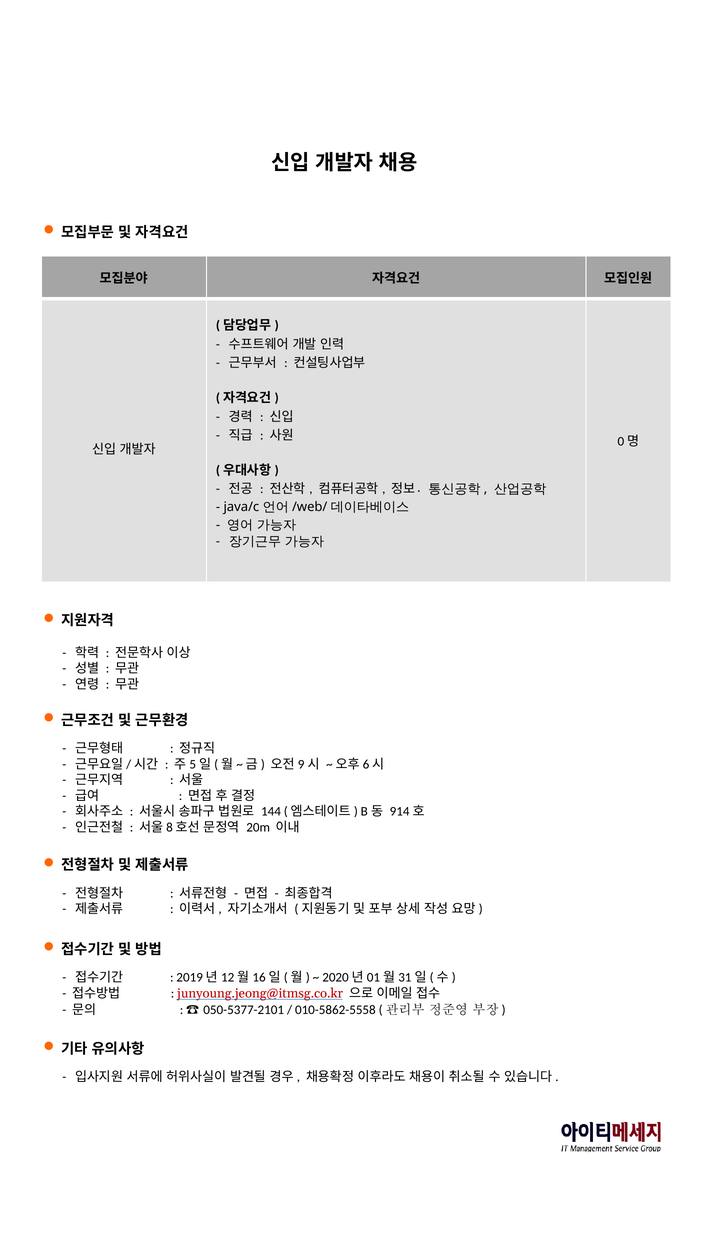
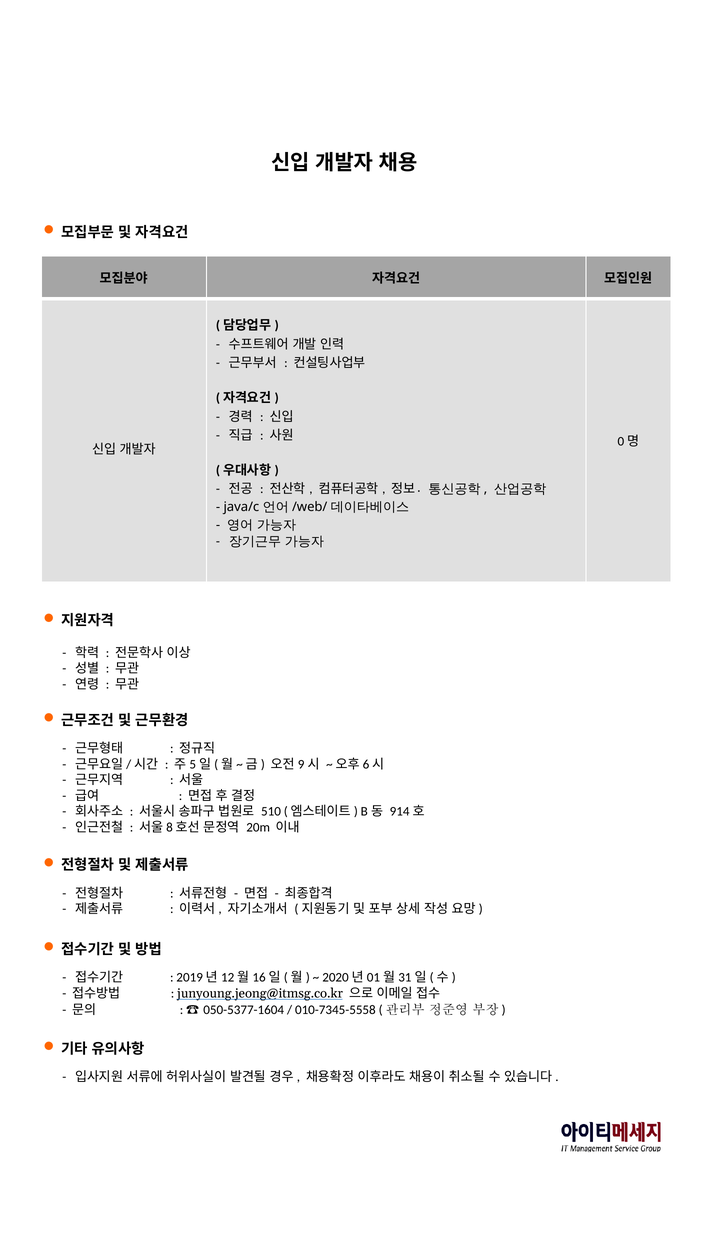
144: 144 -> 510 (271, 811)
junyoung.jeong@itmsg.co.kr colour: red -> black (260, 993)
050-5377-2101: 050-5377-2101 -> 050-5377-1604 (244, 1010)
010-5862-5558: 010-5862-5558 -> 010-7345-5558 (335, 1010)
